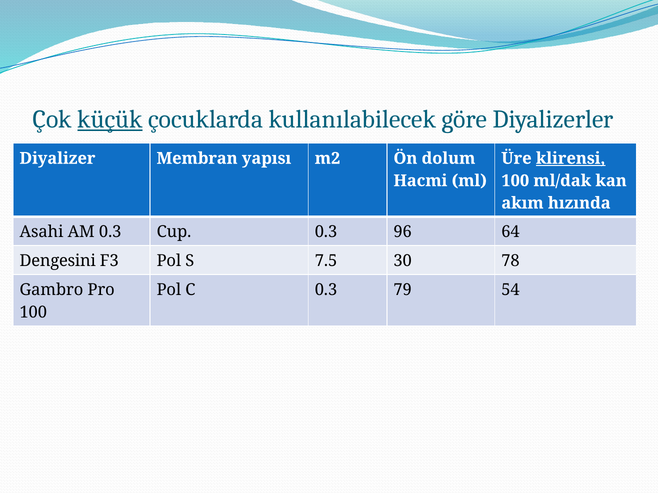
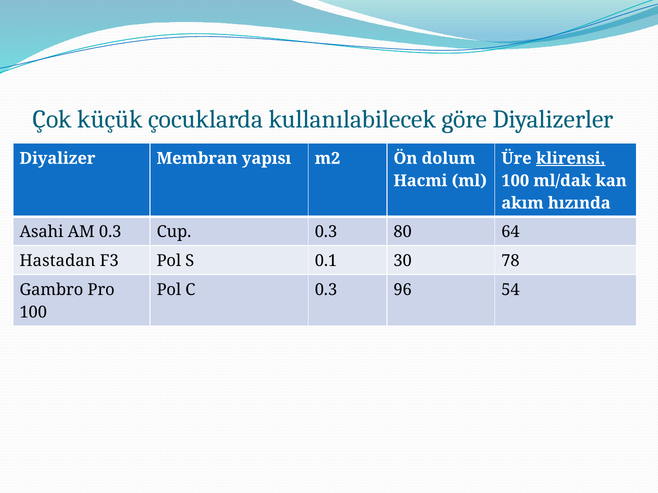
küçük underline: present -> none (110, 119)
96: 96 -> 80 (403, 232)
Dengesini: Dengesini -> Hastadan (57, 261)
7.5: 7.5 -> 0.1 (326, 261)
79: 79 -> 96 (403, 290)
